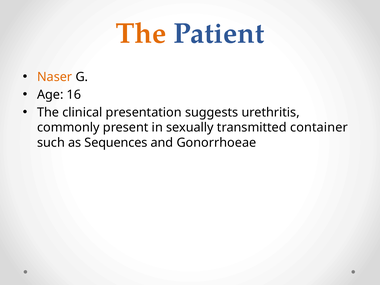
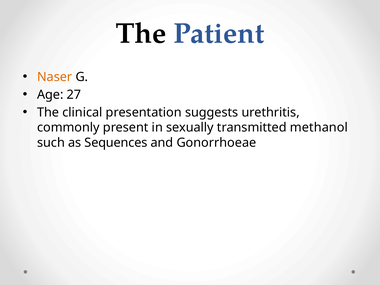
The colour: orange -> black (141, 33)
16: 16 -> 27 (74, 95)
container: container -> methanol (319, 128)
